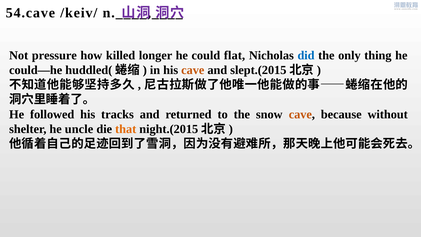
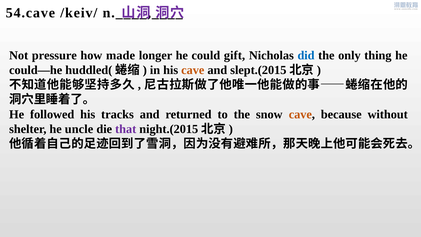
killed: killed -> made (121, 55)
flat: flat -> gift (234, 55)
that colour: orange -> purple (126, 129)
